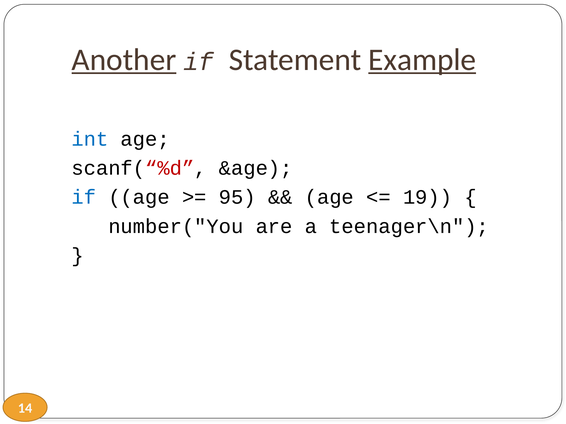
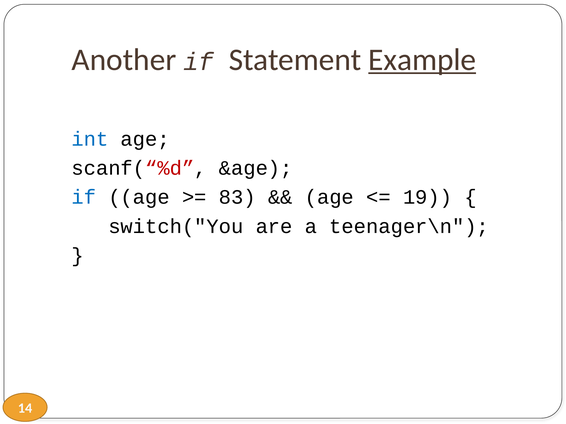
Another underline: present -> none (124, 60)
95: 95 -> 83 (237, 197)
number("You: number("You -> switch("You (176, 227)
